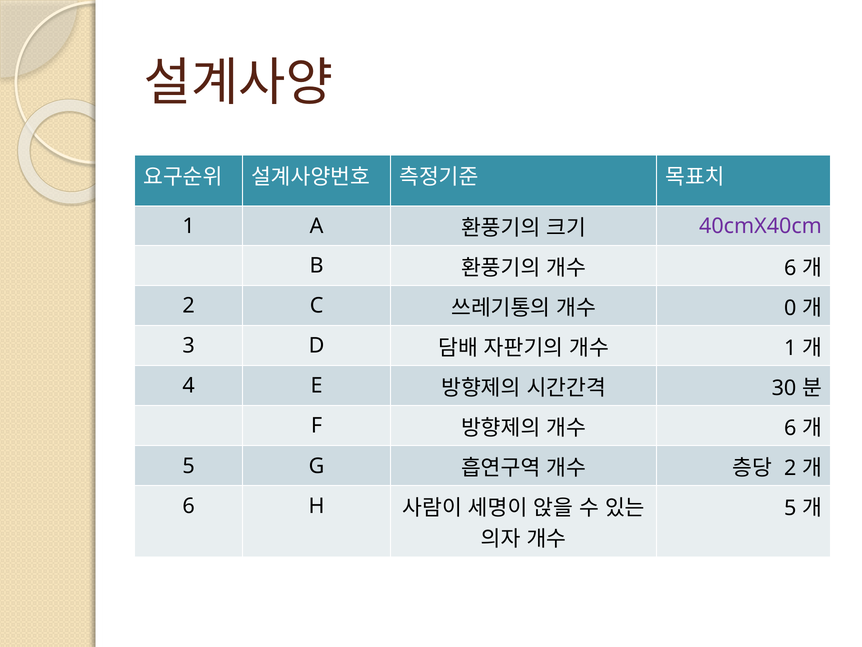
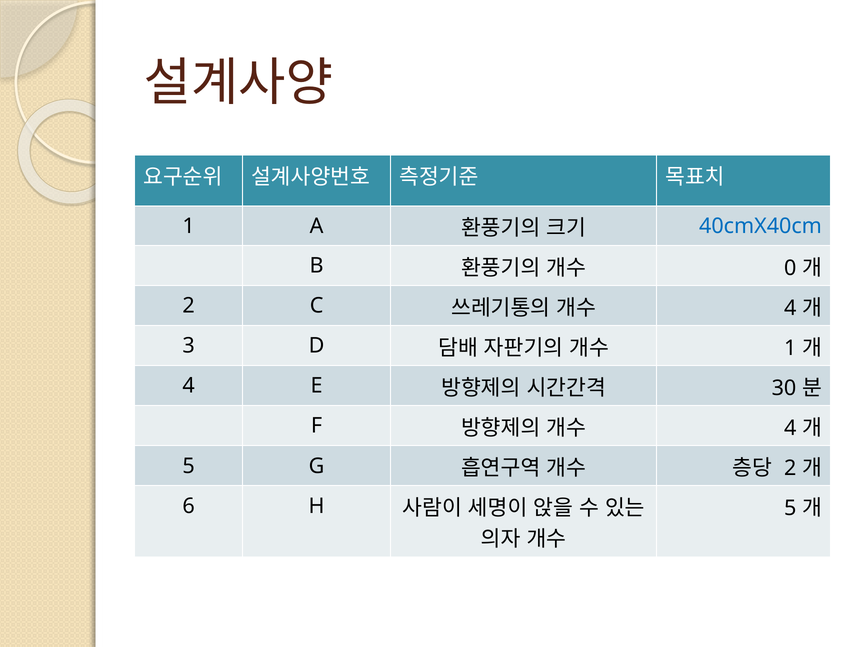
40cmX40cm colour: purple -> blue (760, 226)
6: 6 -> 0 (790, 268)
0: 0 -> 4 (790, 308)
6: 6 -> 4 (790, 428)
